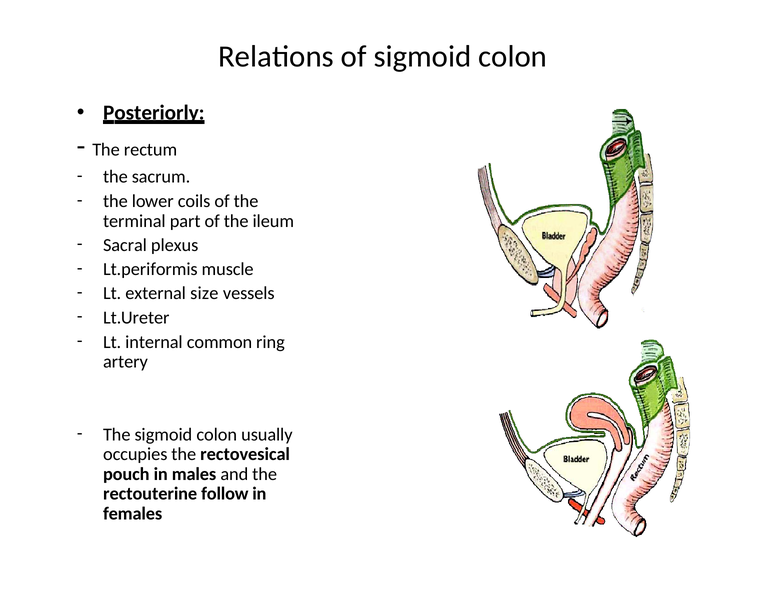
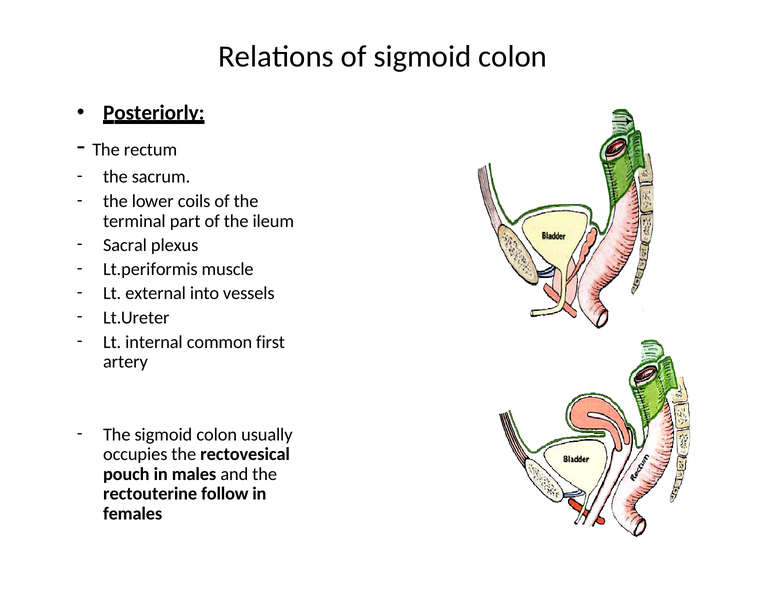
size: size -> into (205, 293)
ring: ring -> first (271, 342)
